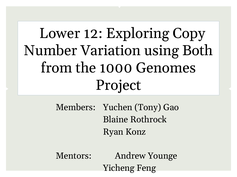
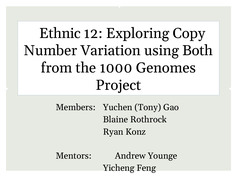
Lower: Lower -> Ethnic (60, 33)
